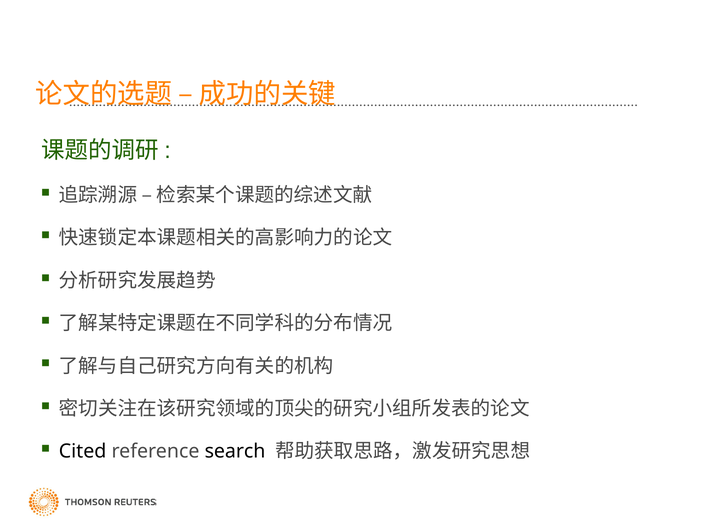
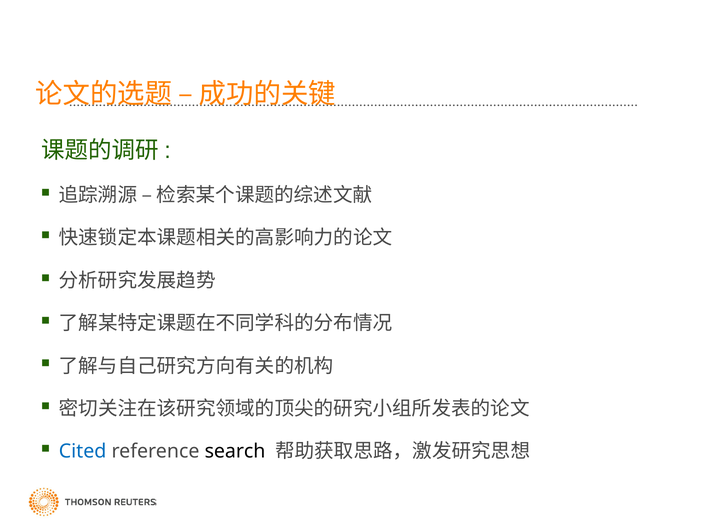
Cited colour: black -> blue (83, 451)
